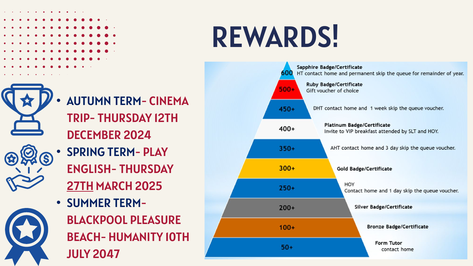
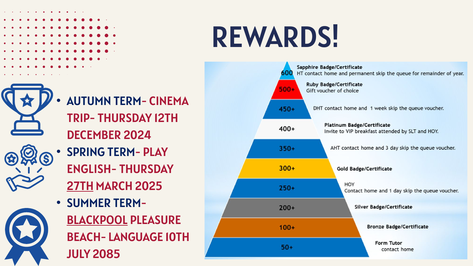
BLACKPOOL underline: none -> present (97, 220)
HUMANITY: HUMANITY -> LANGUAGE (136, 237)
2047: 2047 -> 2085 (106, 254)
